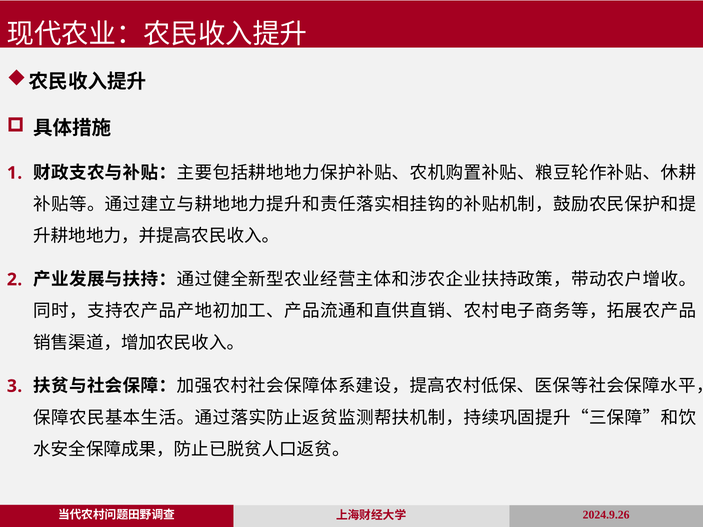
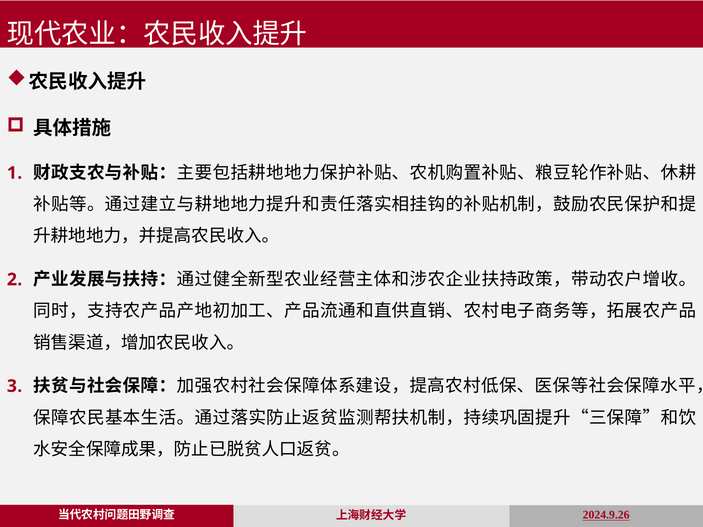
2024.9.26 underline: none -> present (606, 515)
